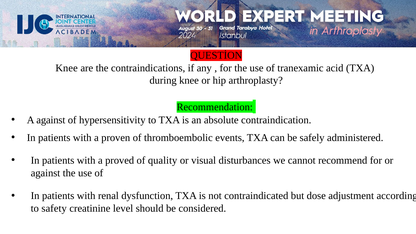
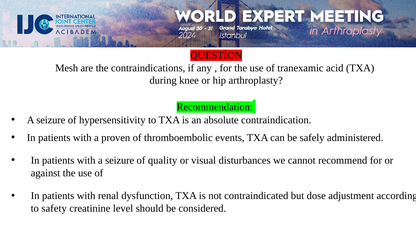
Knee: Knee -> Mesh (67, 68)
against: against -> seizure (51, 120)
with a proved: proved -> seizure (120, 160)
